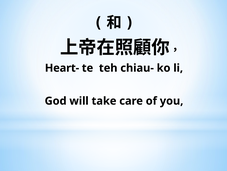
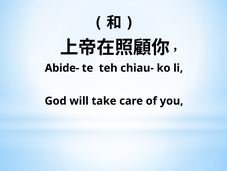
Heart-: Heart- -> Abide- (62, 68)
